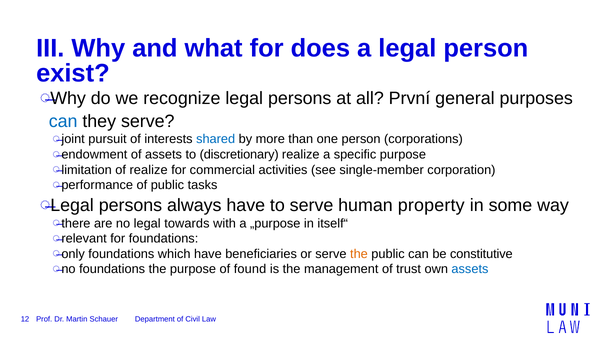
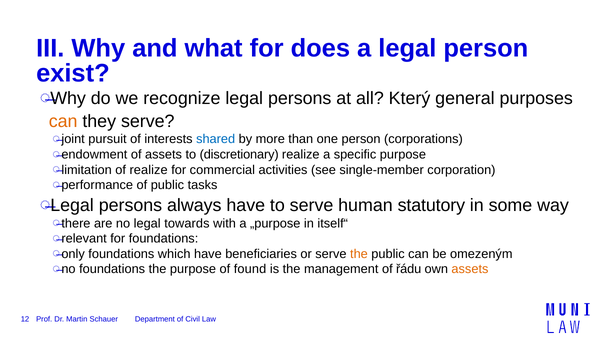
První: První -> Který (410, 98)
can colour: blue -> orange (63, 121)
property: property -> statutory (431, 206)
constitutive: constitutive -> omezeným (481, 254)
trust: trust -> řádu (409, 269)
assets colour: blue -> orange (470, 269)
